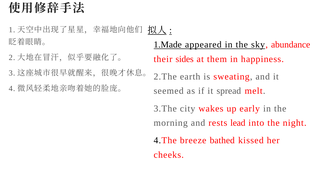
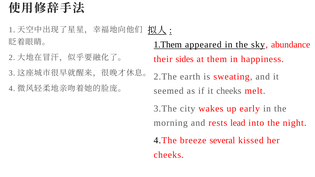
1.Made: 1.Made -> 1.Them (168, 45)
it spread: spread -> cheeks (229, 91)
bathed: bathed -> several (222, 141)
